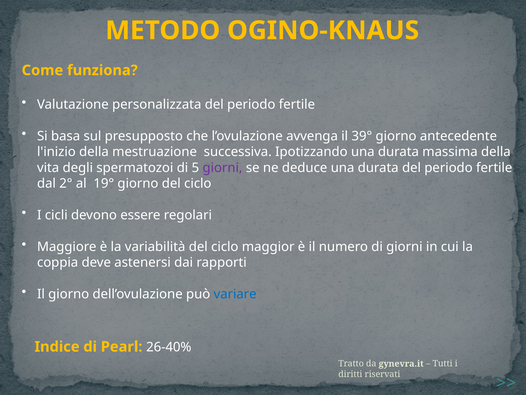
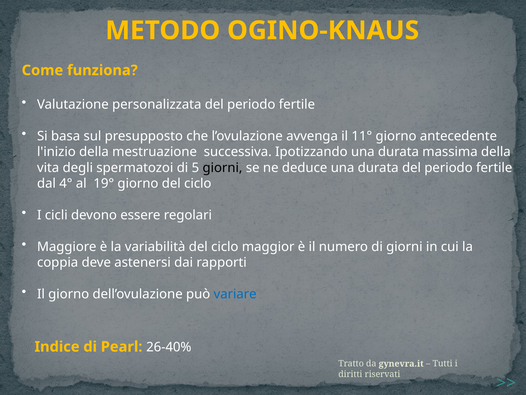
39°: 39° -> 11° (362, 136)
giorni colour: purple -> black (222, 167)
2°: 2° -> 4° (66, 183)
